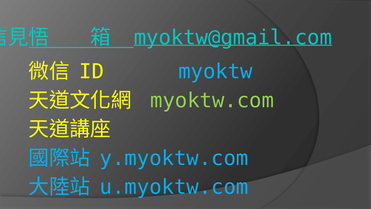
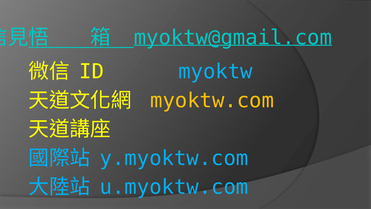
myoktw.com colour: light green -> yellow (212, 100)
